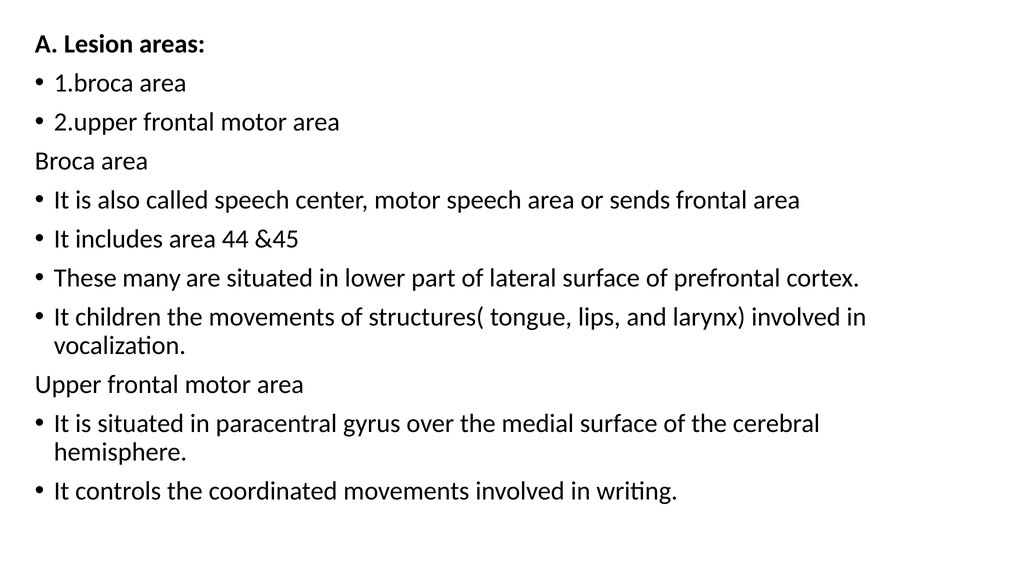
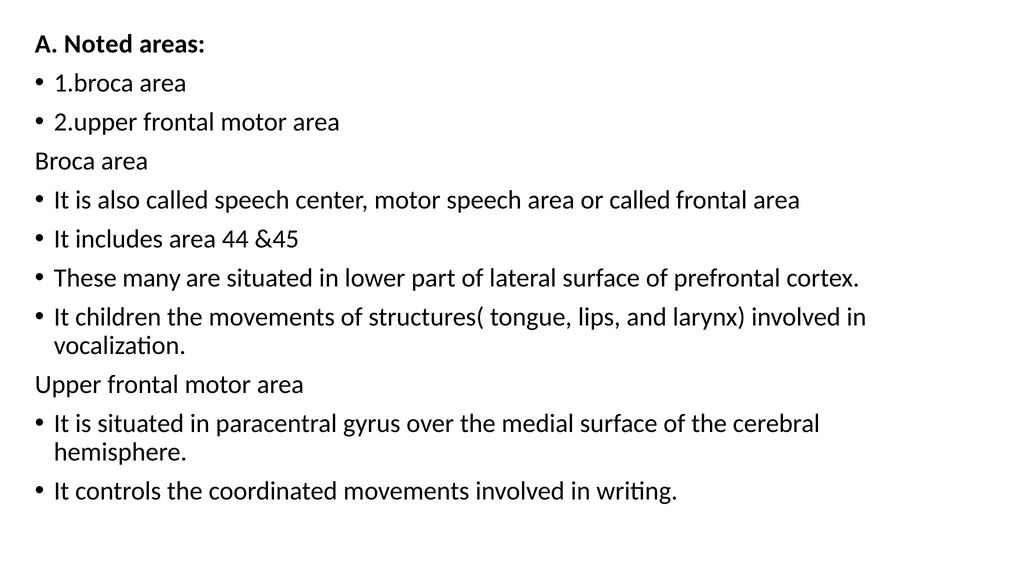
Lesion: Lesion -> Noted (98, 44)
or sends: sends -> called (640, 200)
